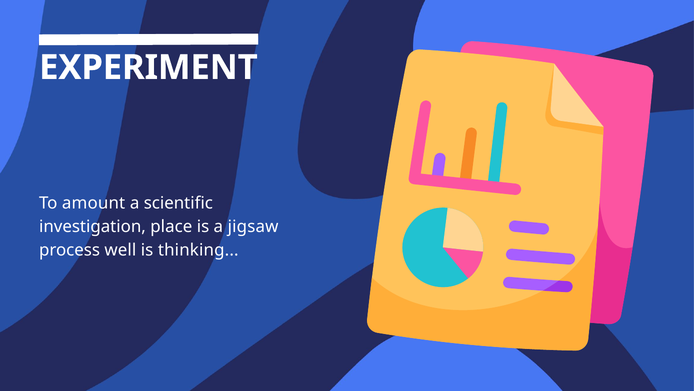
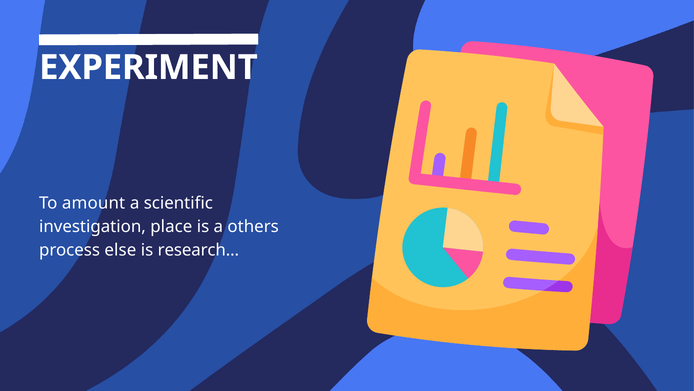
jigsaw: jigsaw -> others (253, 226)
well: well -> else (120, 250)
thinking: thinking -> research (198, 250)
